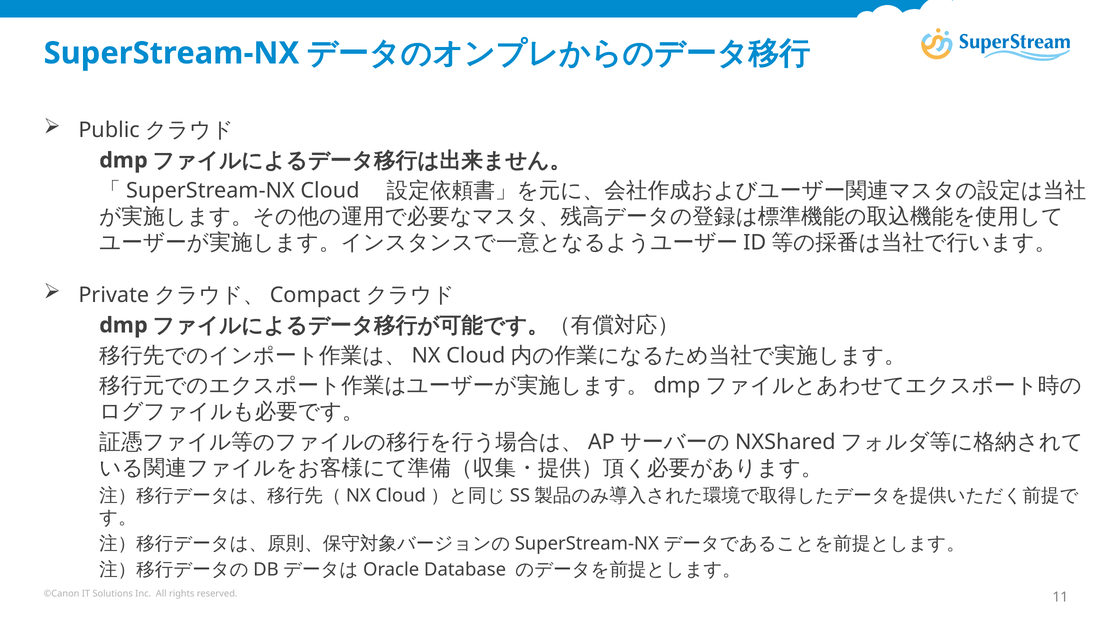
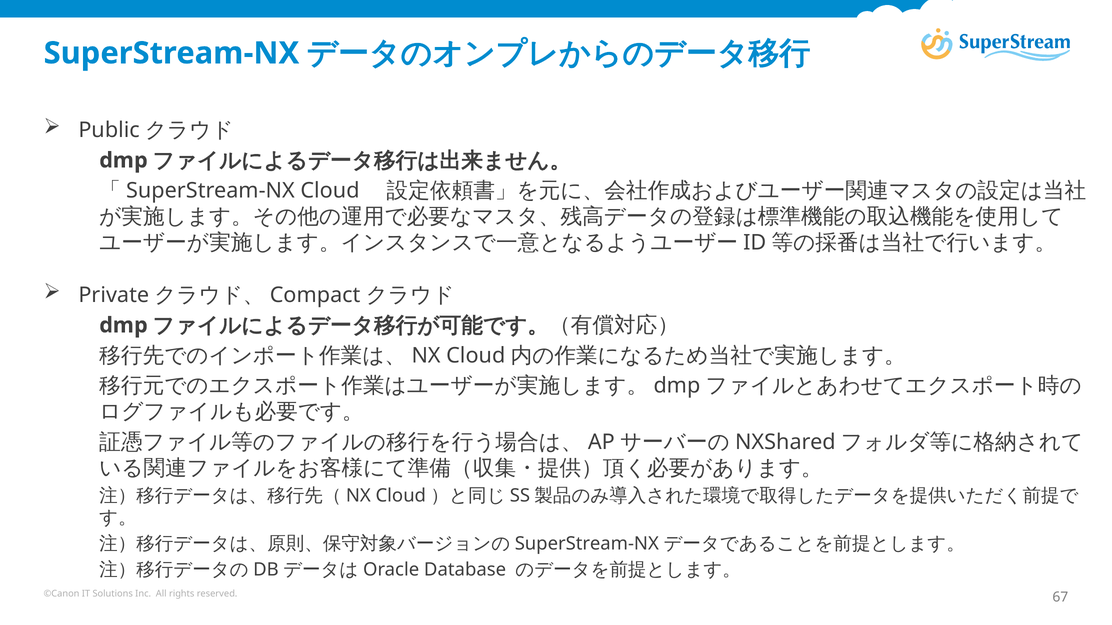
11: 11 -> 67 (1060, 598)
